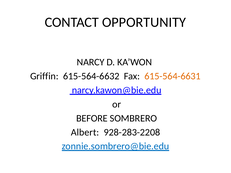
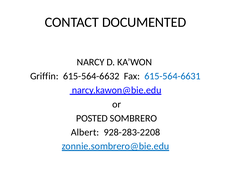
OPPORTUNITY: OPPORTUNITY -> DOCUMENTED (144, 22)
615-564-6631 colour: orange -> blue (173, 76)
BEFORE: BEFORE -> POSTED (92, 118)
